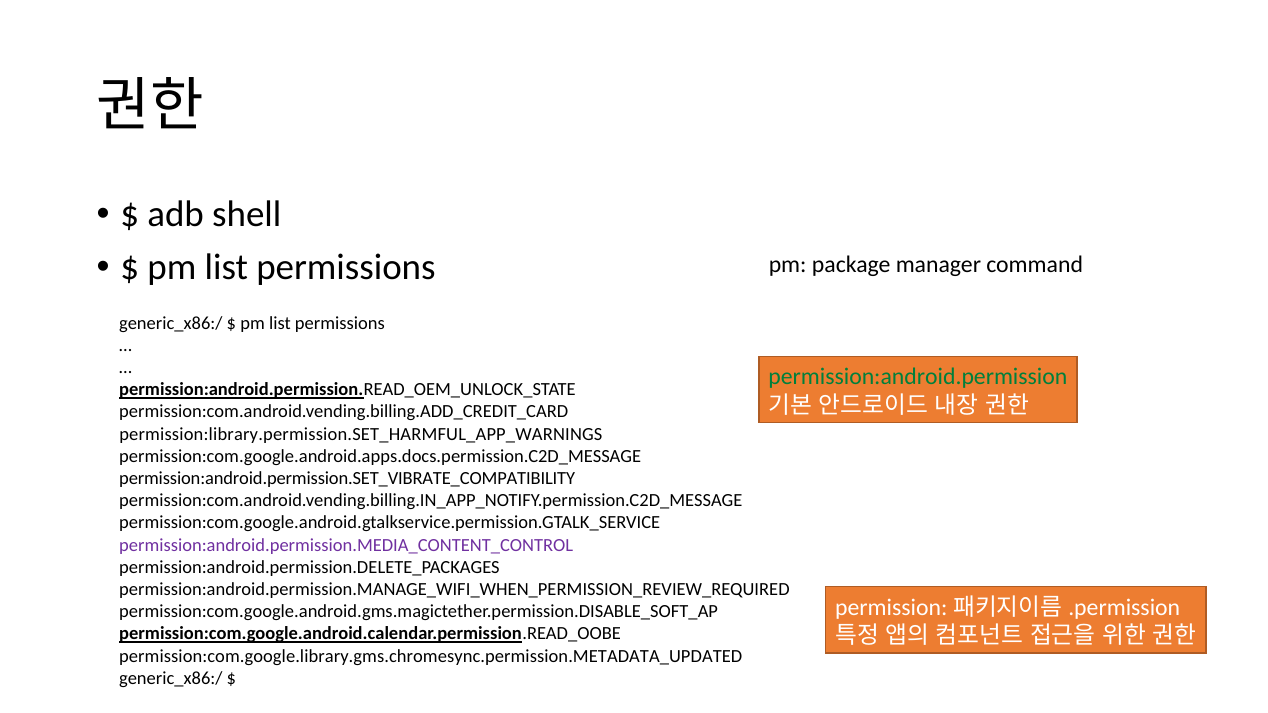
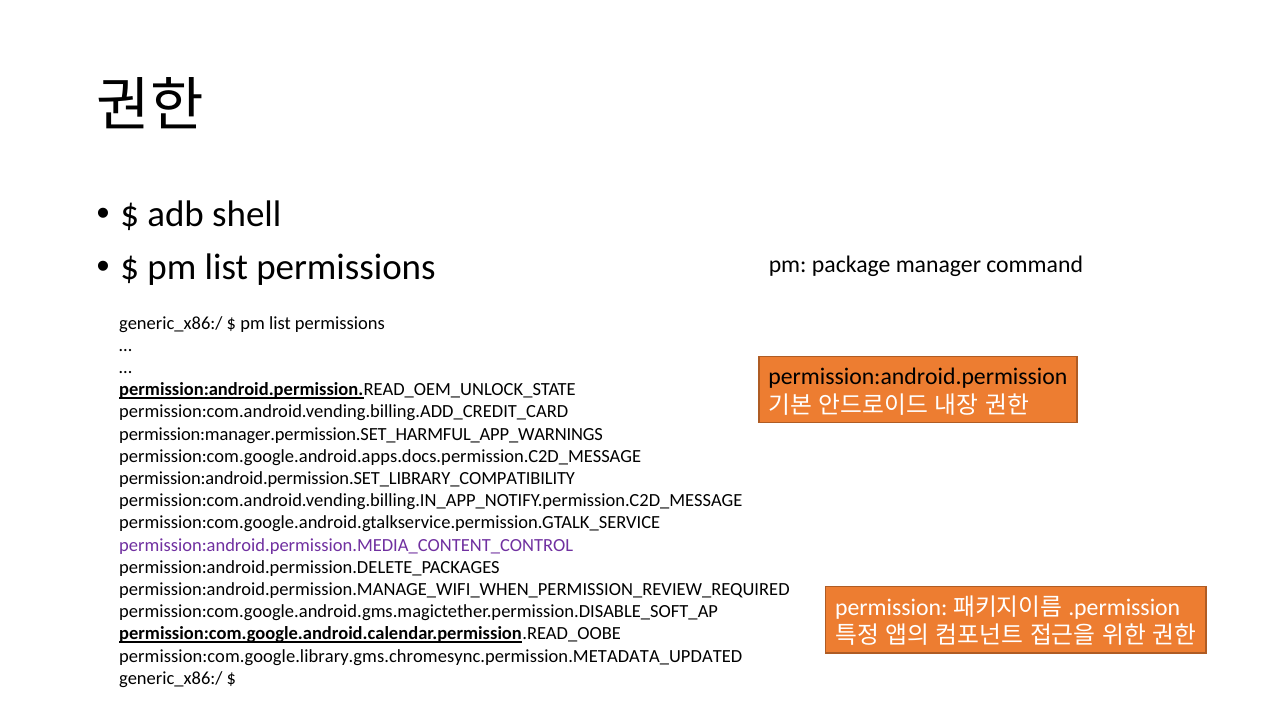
permission:android.permission colour: green -> black (918, 377)
permission:library.permission.SET_HARMFUL_APP_WARNINGS: permission:library.permission.SET_HARMFUL_APP_WARNINGS -> permission:manager.permission.SET_HARMFUL_APP_WARNINGS (361, 434)
permission:android.permission.SET_VIBRATE_COMPATIBILITY: permission:android.permission.SET_VIBRATE_COMPATIBILITY -> permission:android.permission.SET_LIBRARY_COMPATIBILITY (347, 479)
